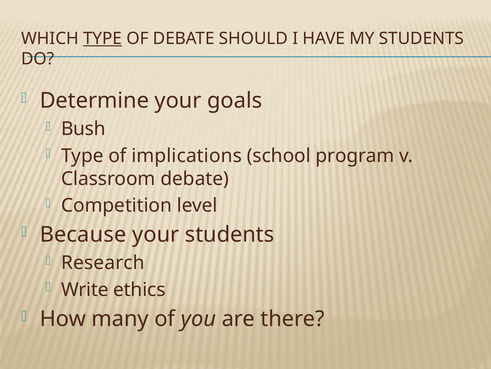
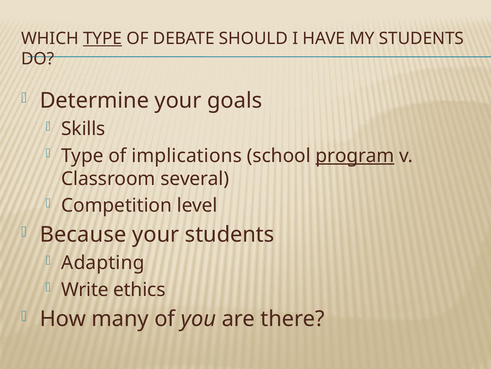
Bush: Bush -> Skills (83, 129)
program underline: none -> present (355, 155)
Classroom debate: debate -> several (195, 178)
Research: Research -> Adapting (103, 262)
